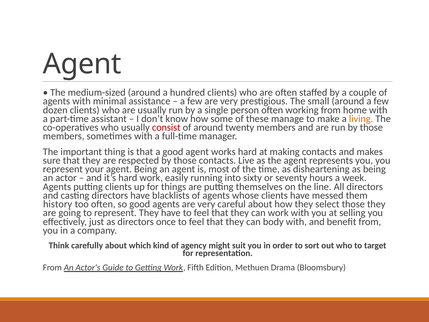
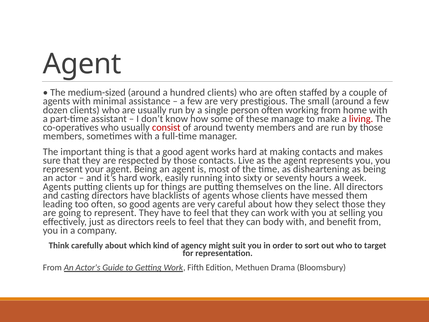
living colour: orange -> red (361, 119)
history: history -> leading (58, 204)
once: once -> reels (166, 222)
